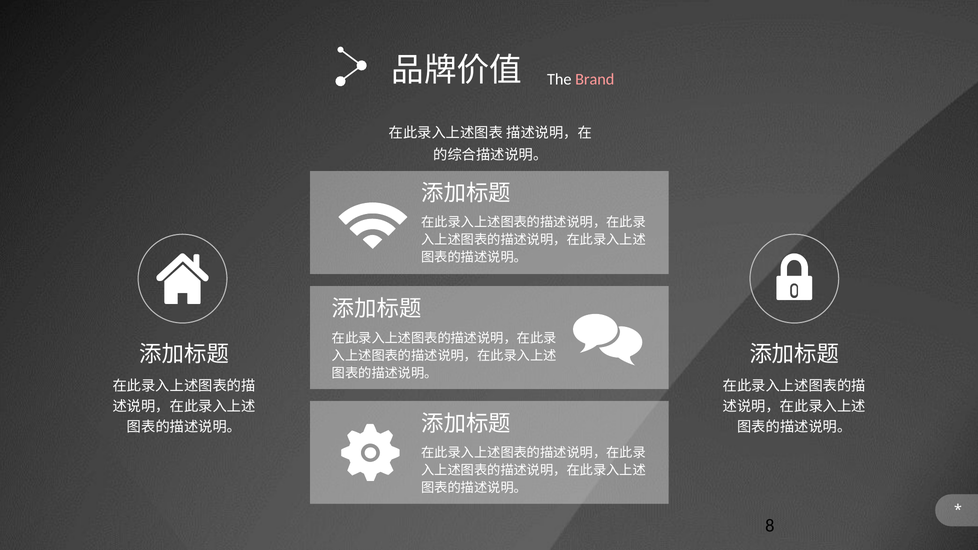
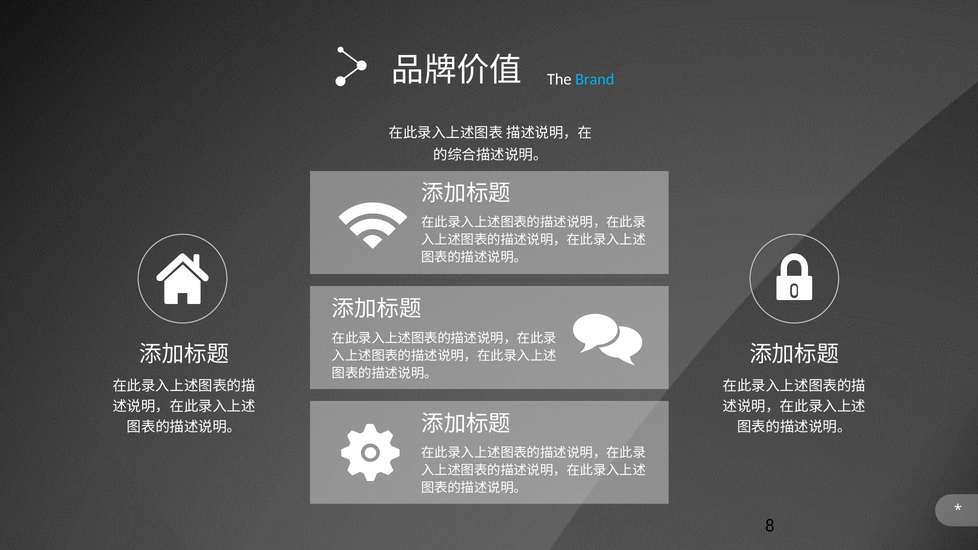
Brand colour: pink -> light blue (595, 80)
